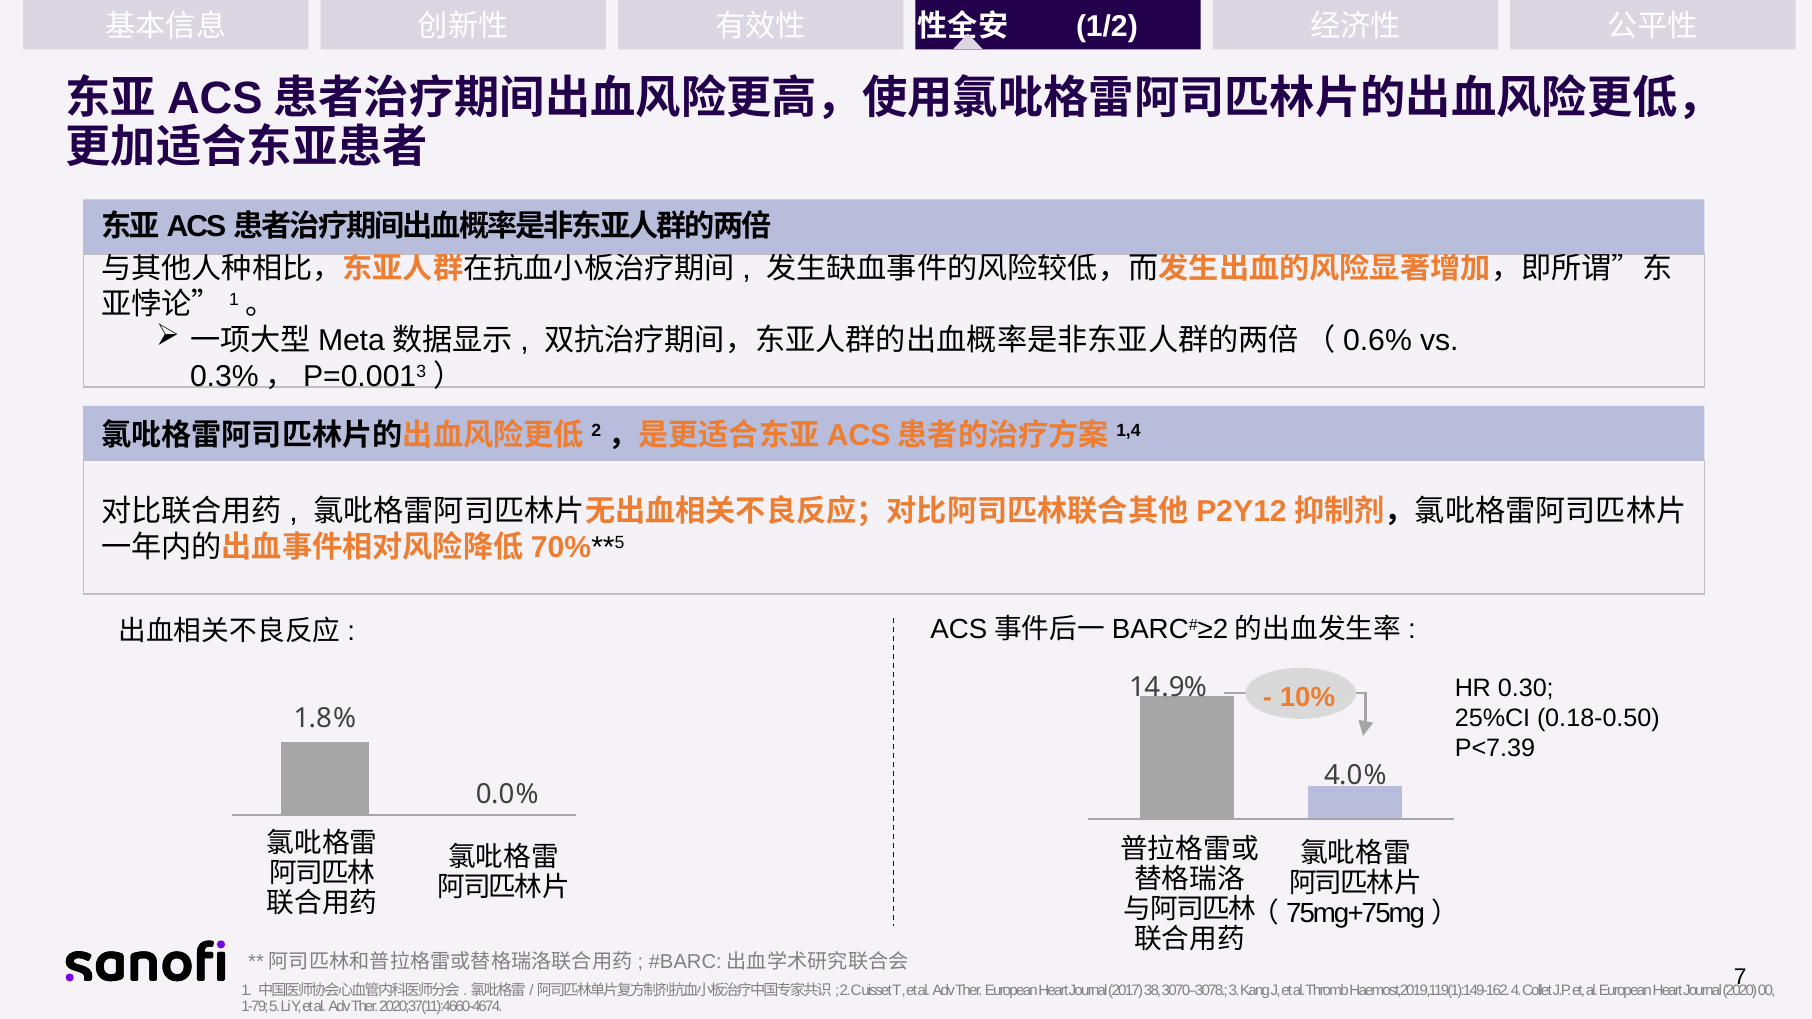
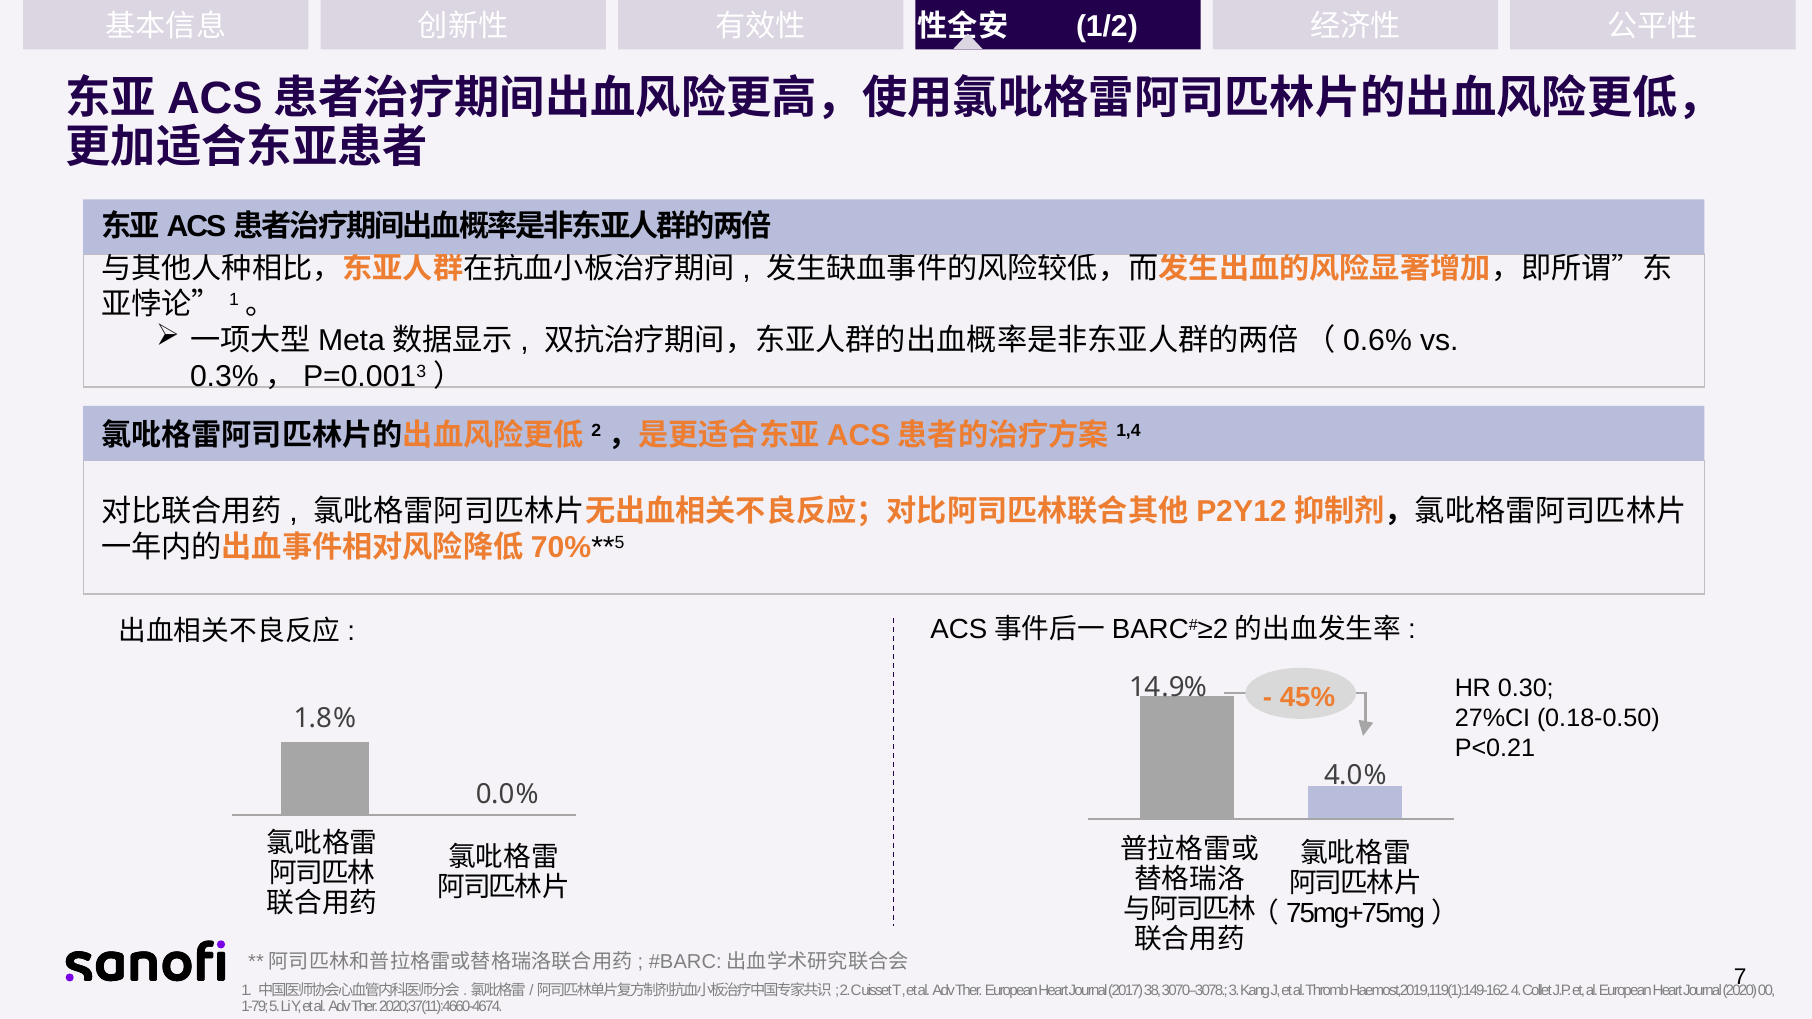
10%: 10% -> 45% (1307, 698)
25%CI: 25%CI -> 27%CI (1493, 719)
P<7.39: P<7.39 -> P<0.21 (1495, 749)
